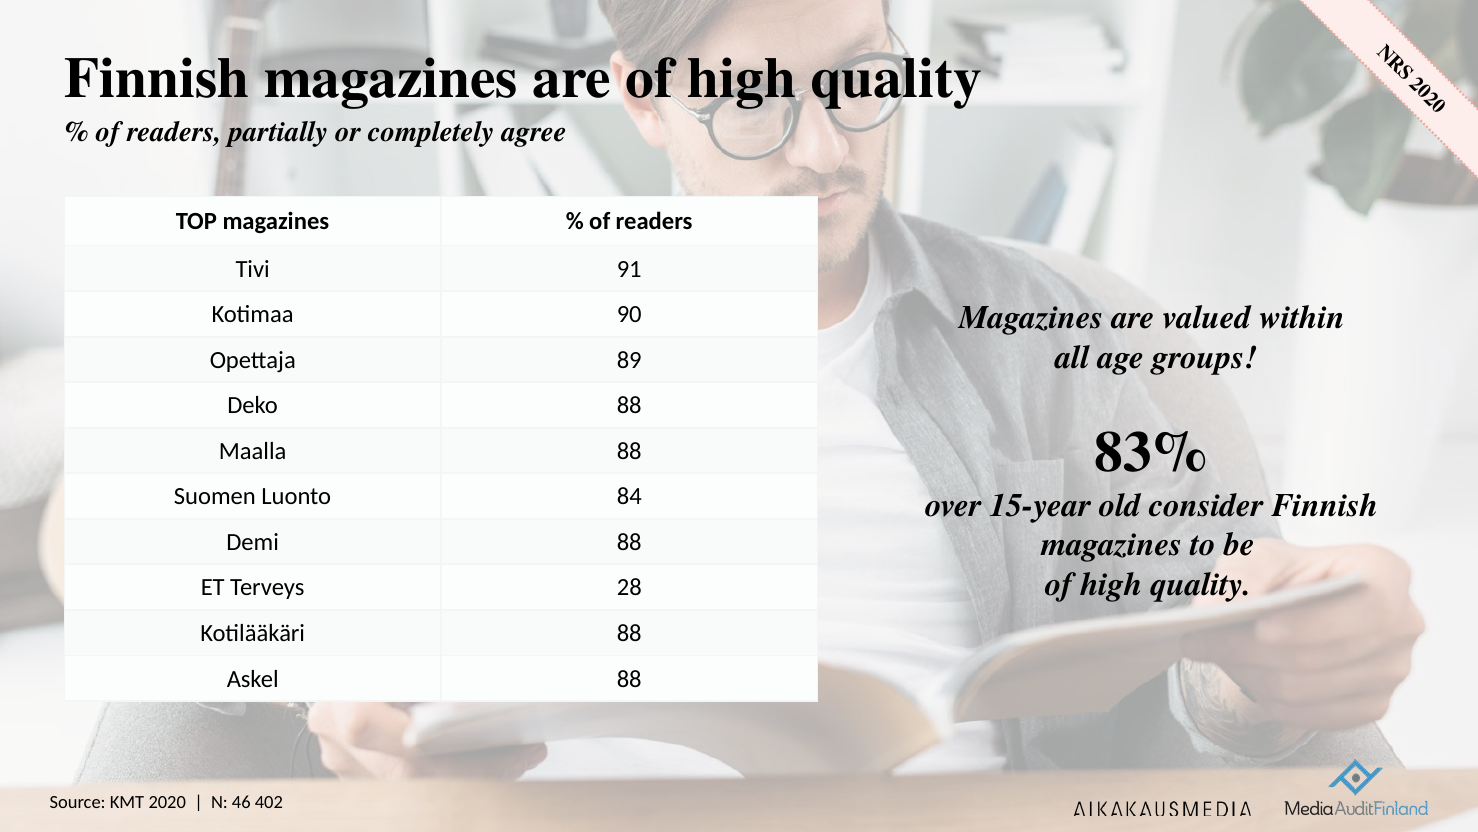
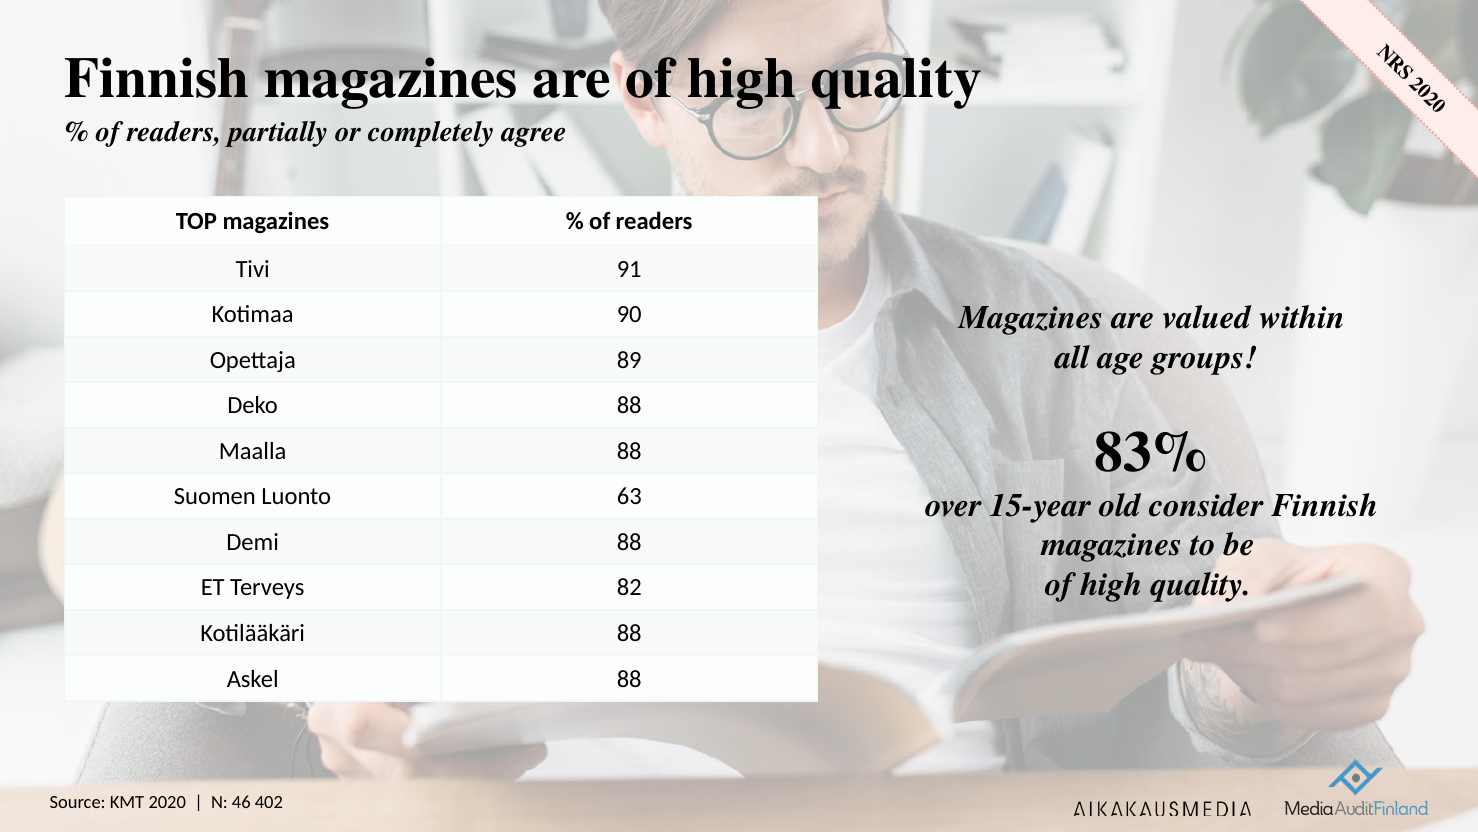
84: 84 -> 63 (629, 496)
28: 28 -> 82 (629, 587)
